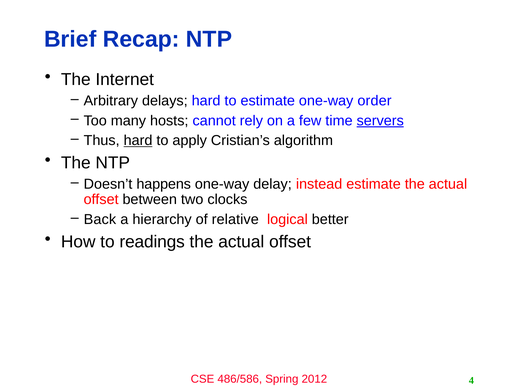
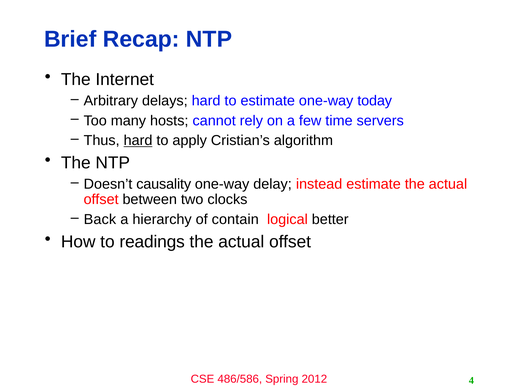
order: order -> today (375, 101)
servers underline: present -> none (380, 121)
happens: happens -> causality (164, 184)
relative: relative -> contain (235, 220)
